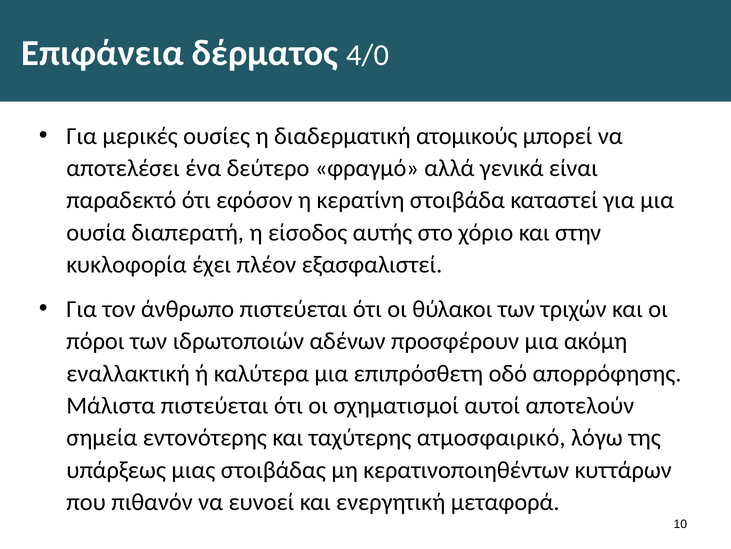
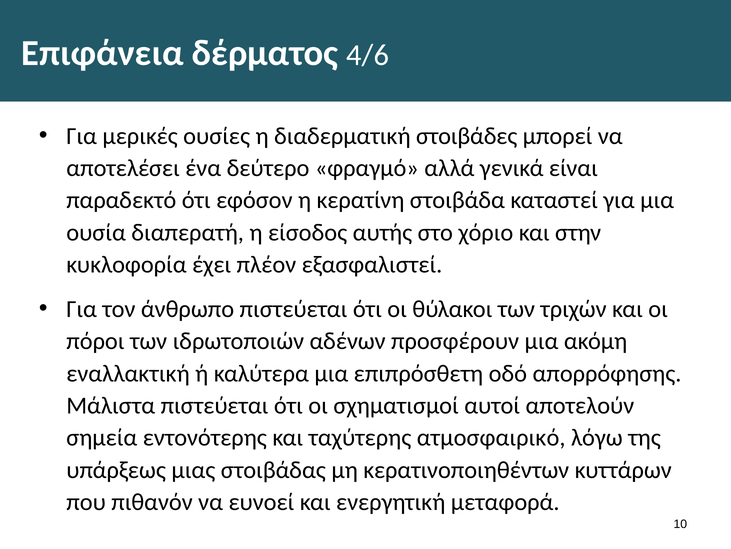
4/0: 4/0 -> 4/6 (368, 55)
ατομικούς: ατομικούς -> στοιβάδες (467, 136)
